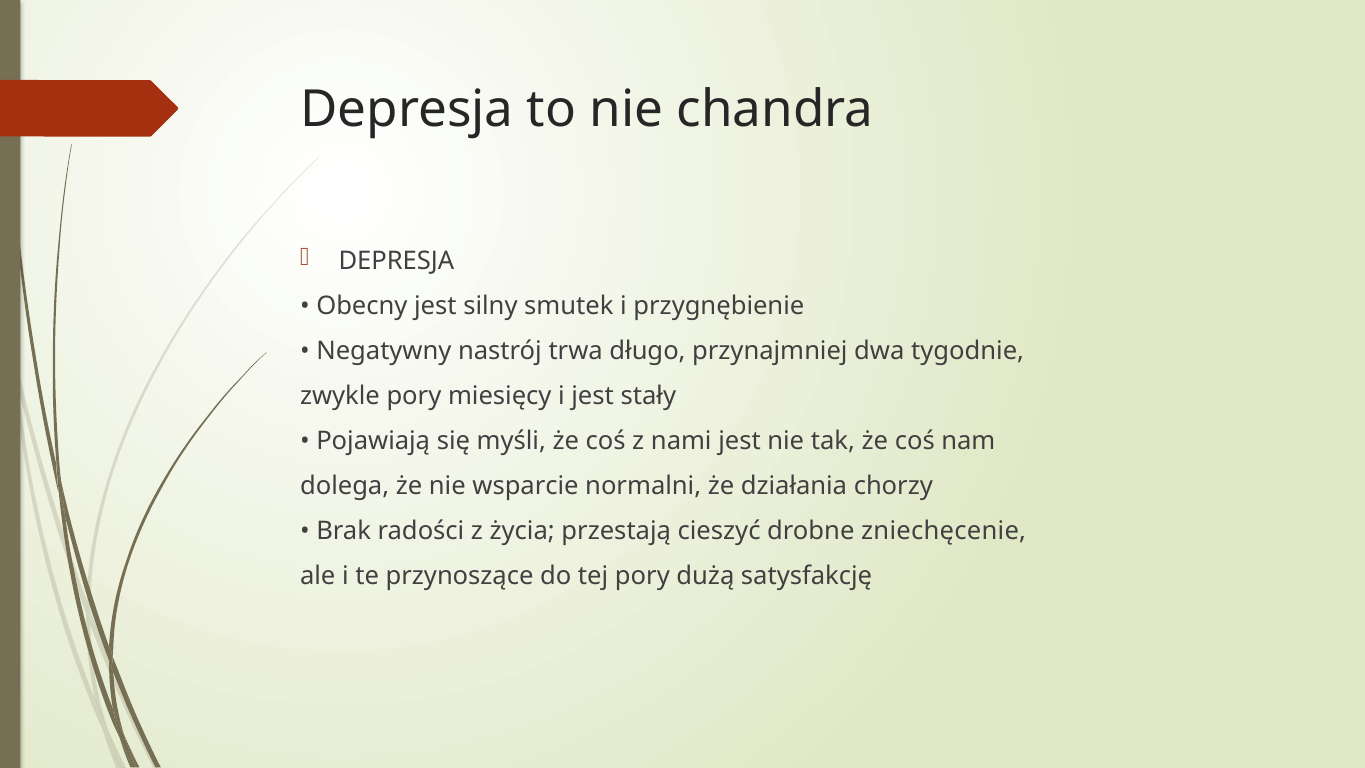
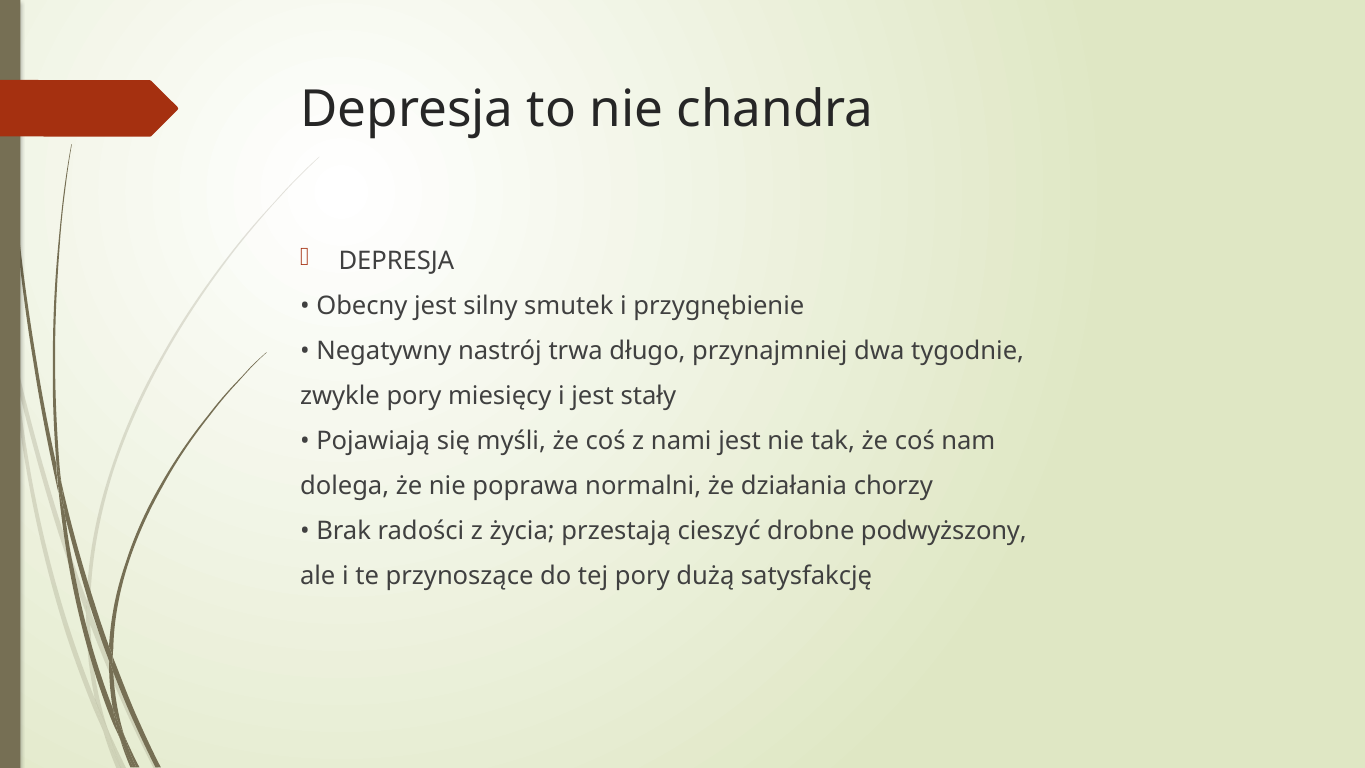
wsparcie: wsparcie -> poprawa (526, 486)
zniechęcenie: zniechęcenie -> podwyższony (944, 531)
